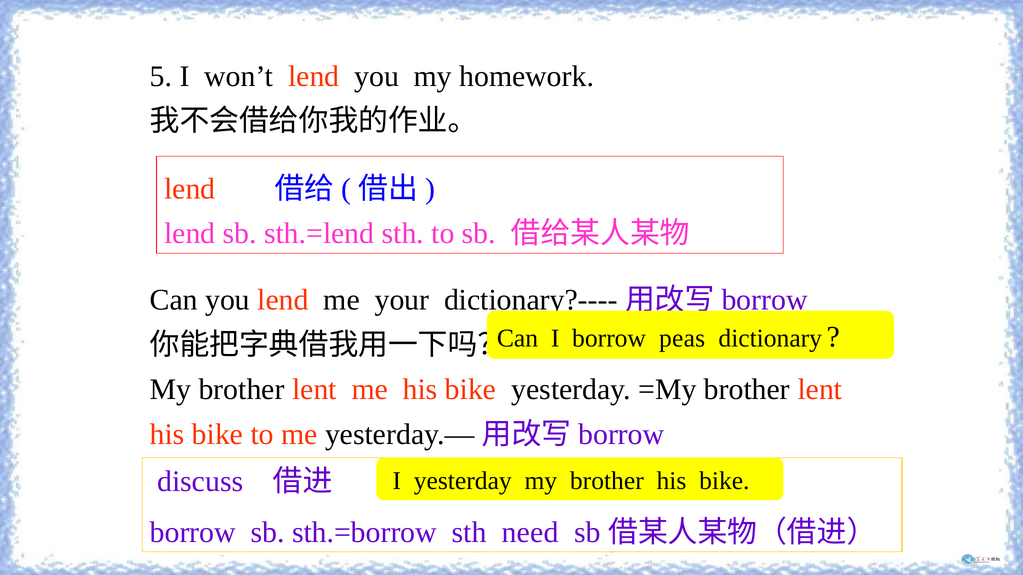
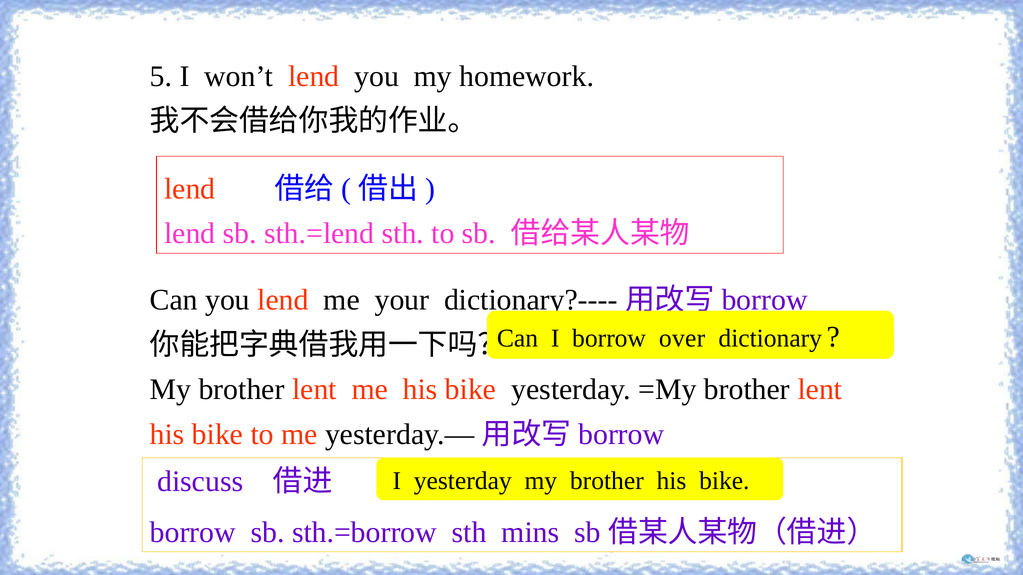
peas: peas -> over (682, 338)
need: need -> mins (530, 533)
